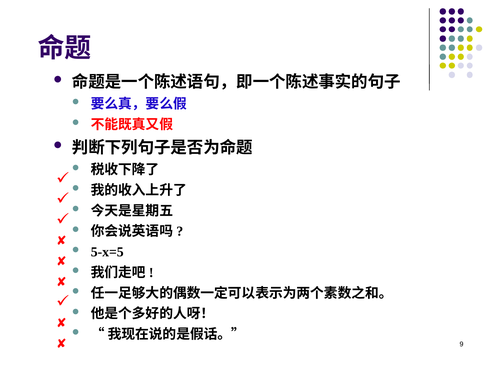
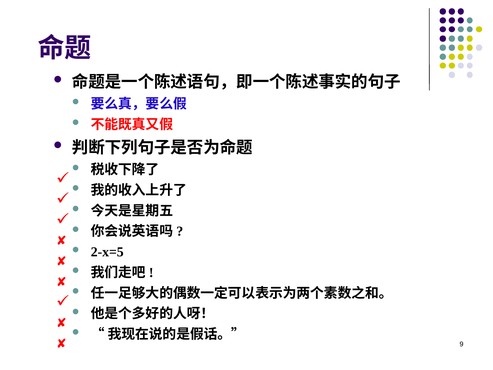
5-x=5: 5-x=5 -> 2-x=5 (107, 252)
